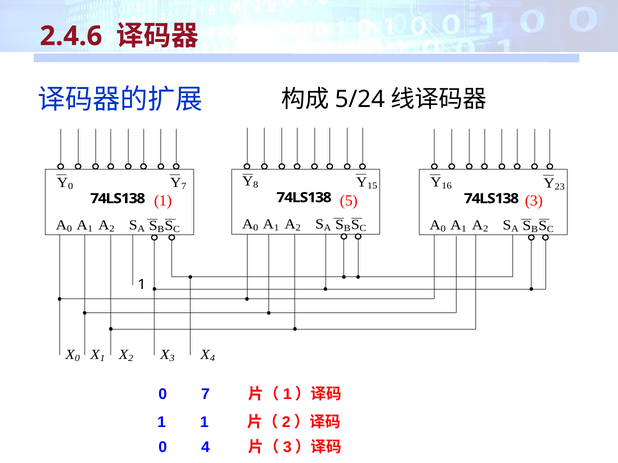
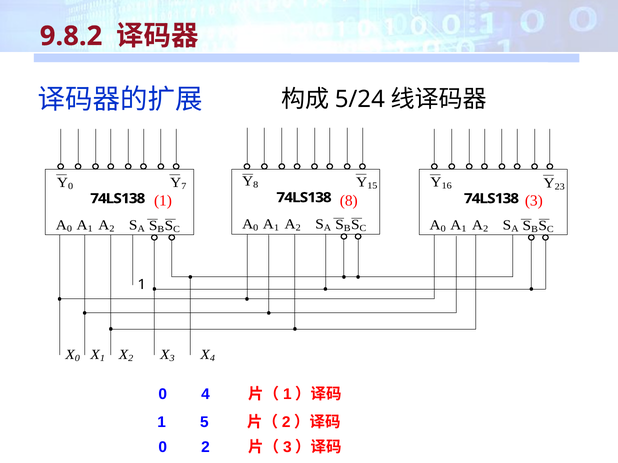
2.4.6: 2.4.6 -> 9.8.2 (71, 36)
1 5: 5 -> 8 (349, 201)
0 7: 7 -> 4 (206, 395)
1 1: 1 -> 5 (204, 422)
0 4: 4 -> 2 (206, 448)
